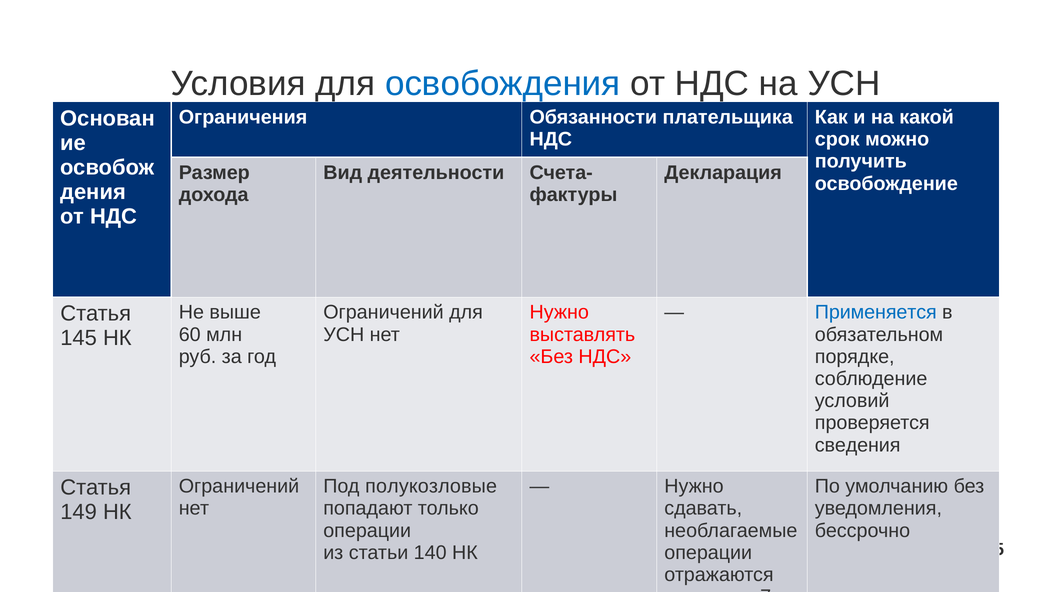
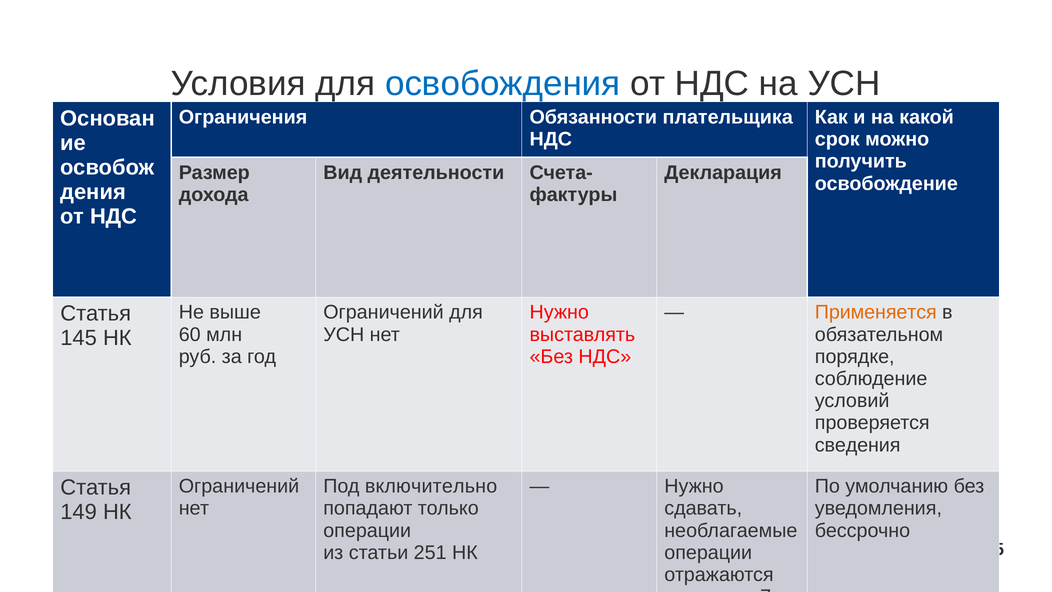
Применяется colour: blue -> orange (876, 312)
полукозловые: полукозловые -> включительно (431, 486)
140: 140 -> 251 (430, 552)
